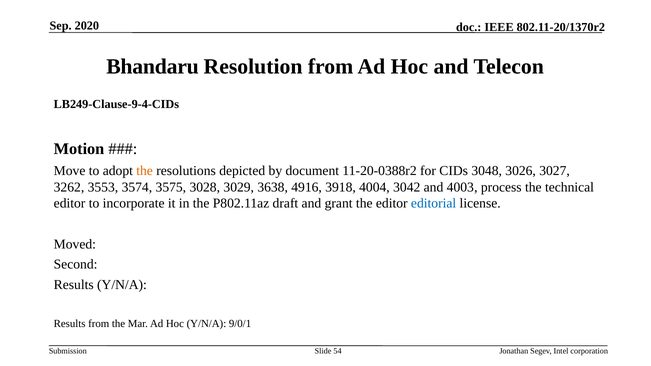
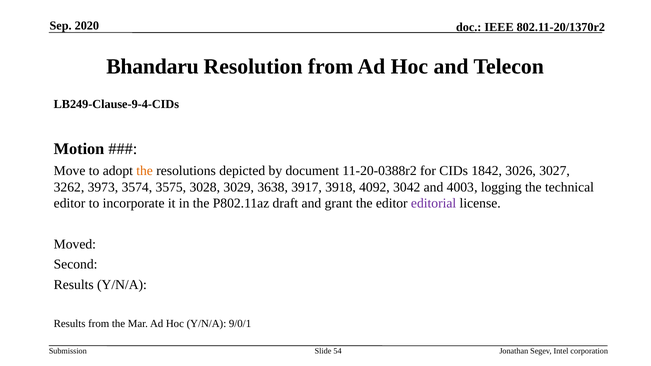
3048: 3048 -> 1842 (487, 171)
3553: 3553 -> 3973 (103, 187)
4916: 4916 -> 3917 (307, 187)
4004: 4004 -> 4092 (374, 187)
process: process -> logging (501, 187)
editorial colour: blue -> purple (434, 204)
